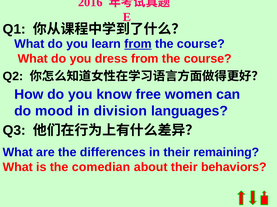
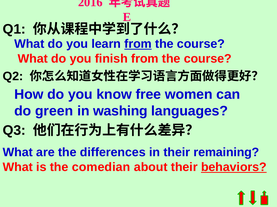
dress: dress -> finish (111, 59)
mood: mood -> green (54, 111)
division: division -> washing (120, 111)
behaviors underline: none -> present (234, 168)
